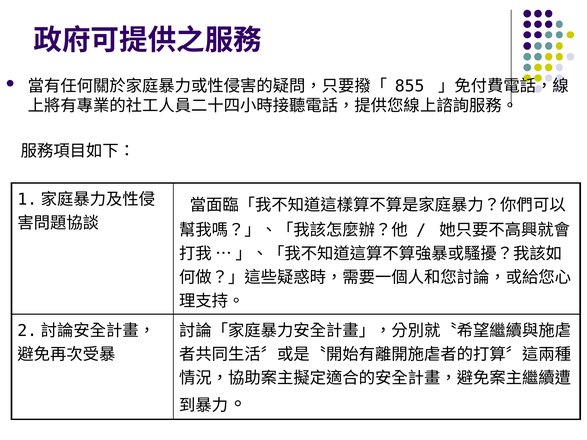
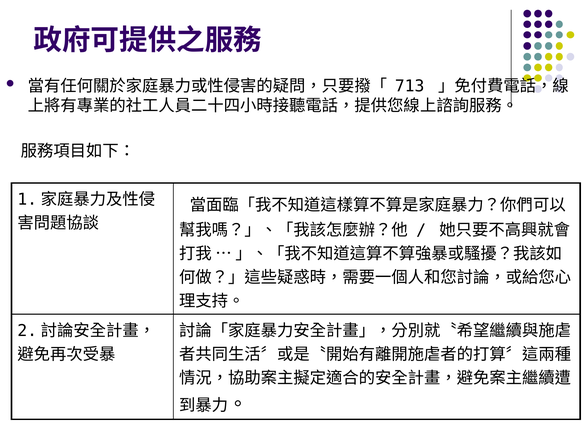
855: 855 -> 713 (410, 86)
